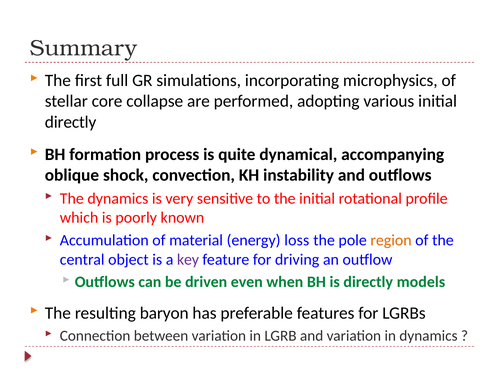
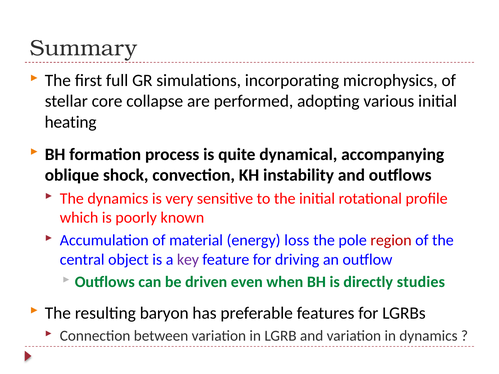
directly: directly -> heating (71, 122)
region colour: orange -> red (391, 240)
models: models -> studies (421, 282)
